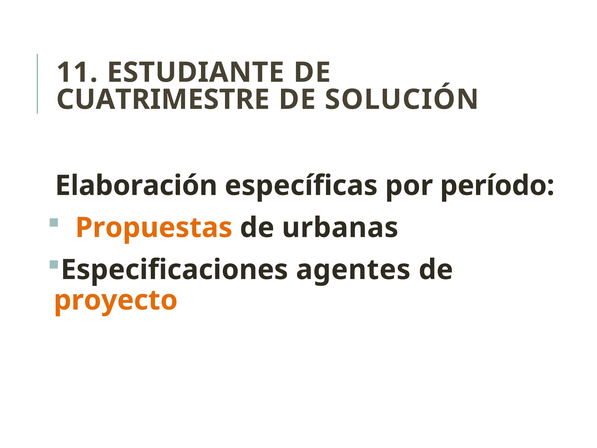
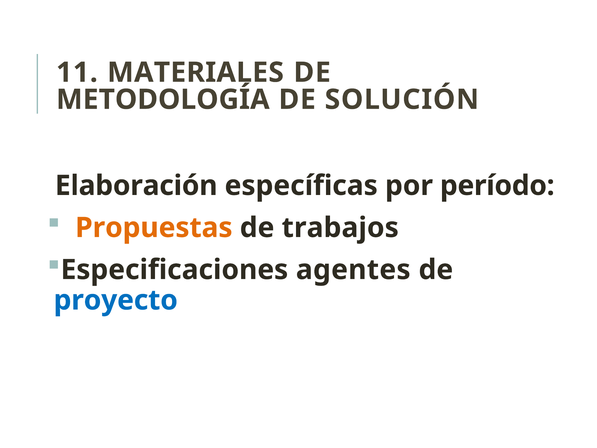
ESTUDIANTE: ESTUDIANTE -> MATERIALES (196, 72)
CUATRIMESTRE: CUATRIMESTRE -> METODOLOGÍA (163, 100)
urbanas: urbanas -> trabajos (340, 228)
proyecto colour: orange -> blue (116, 300)
